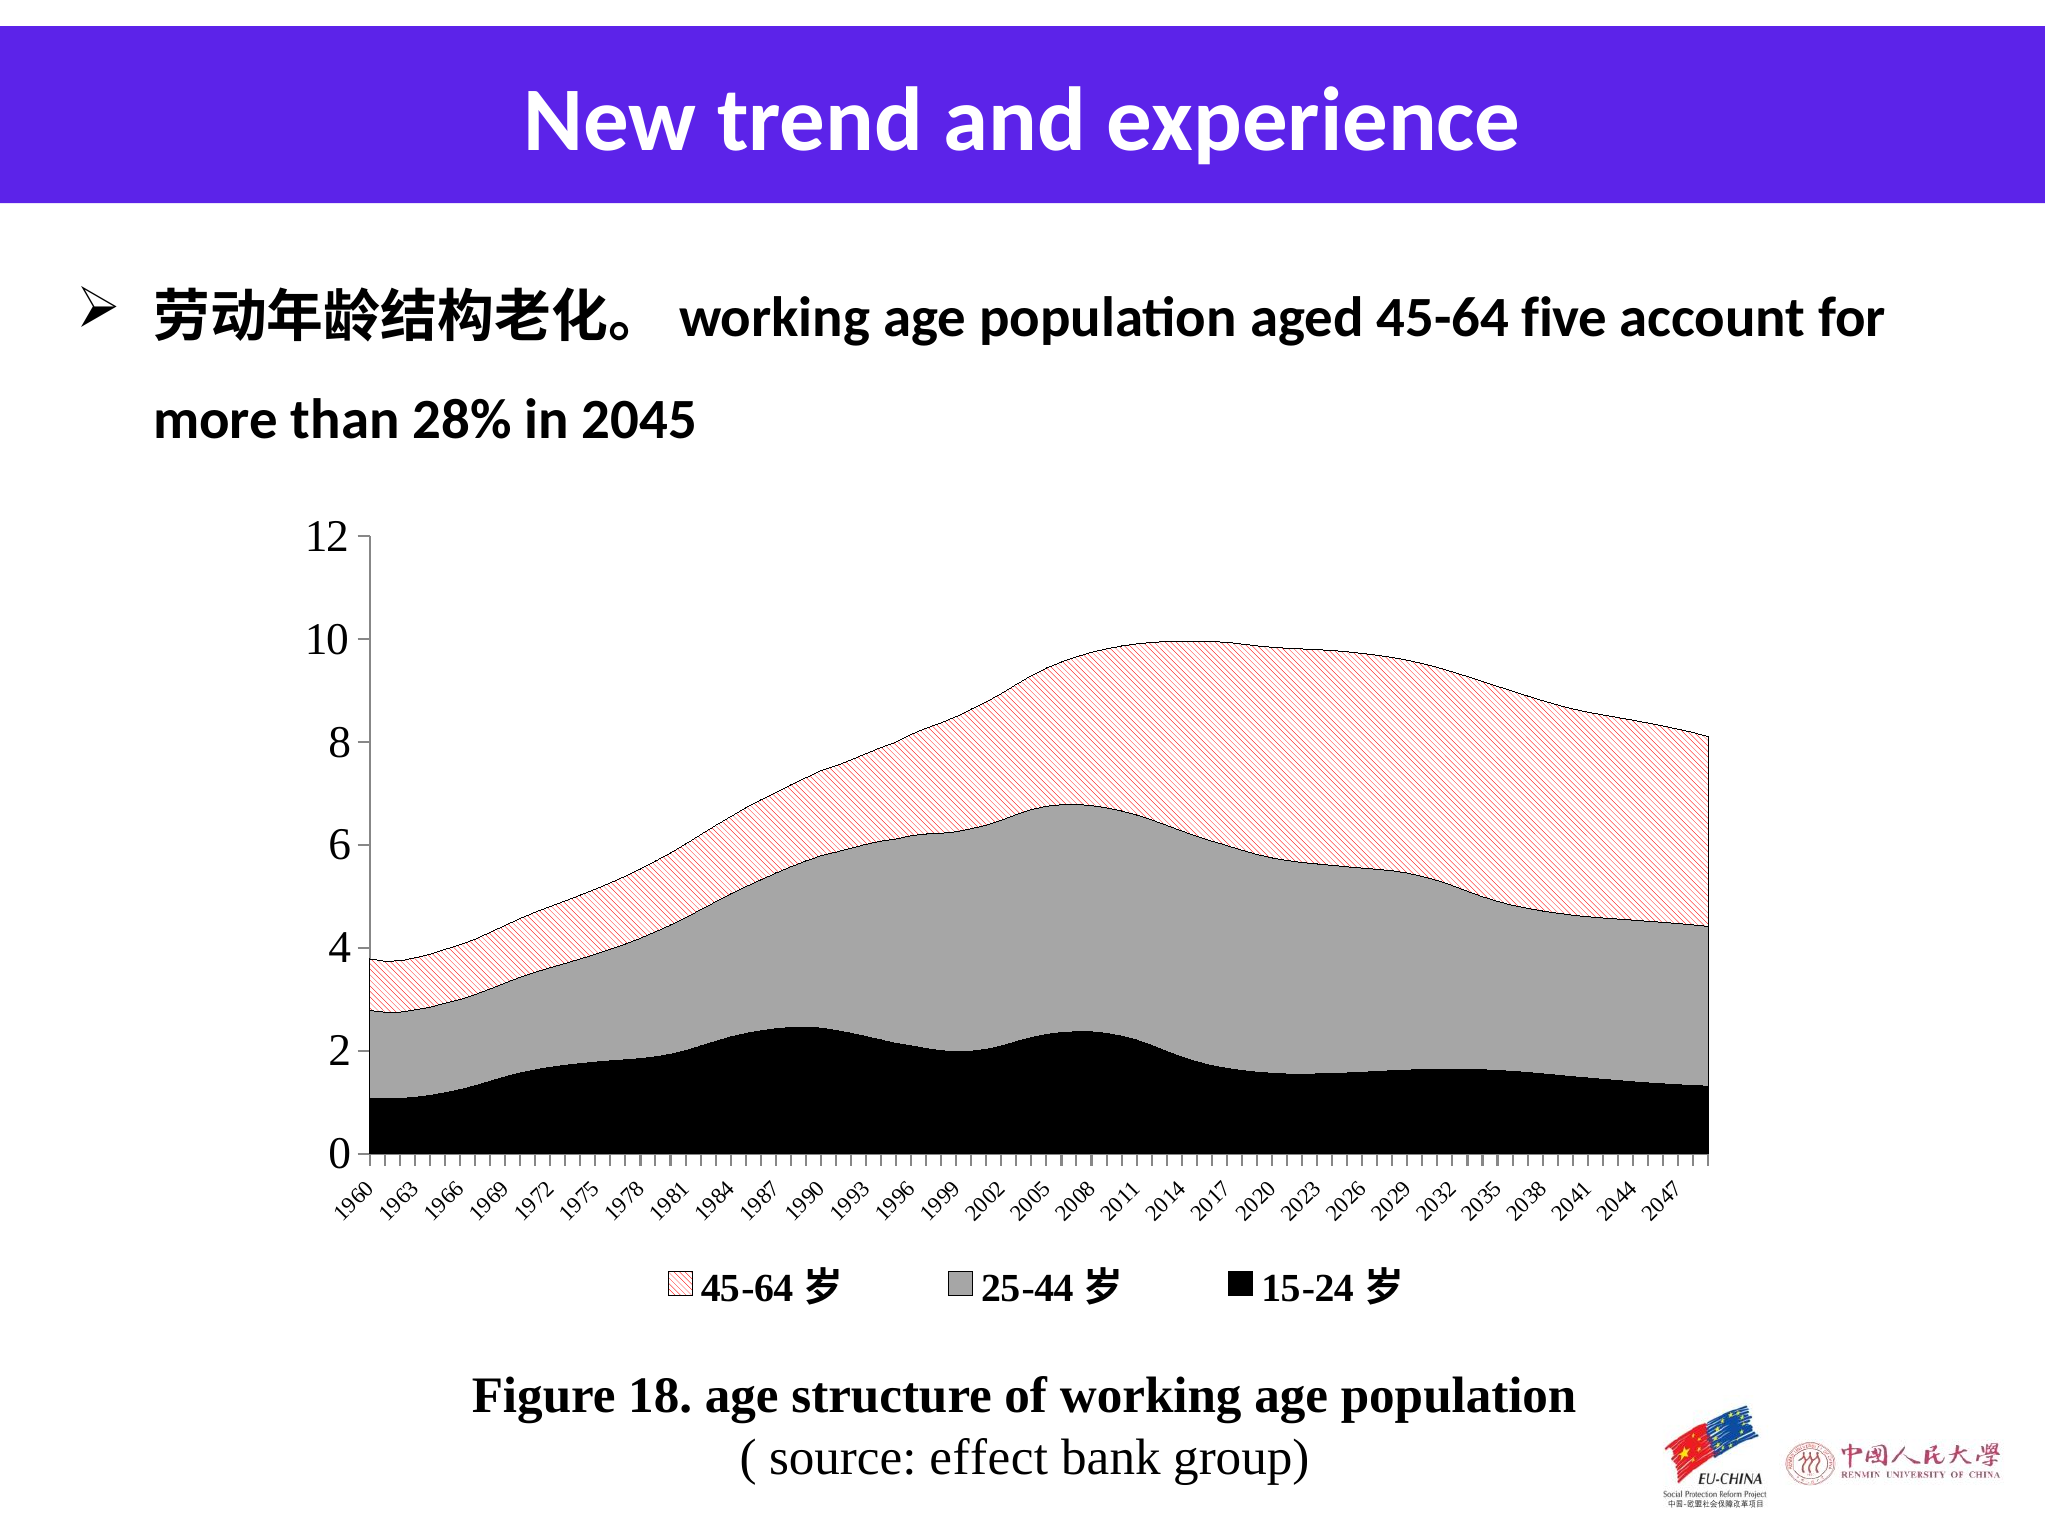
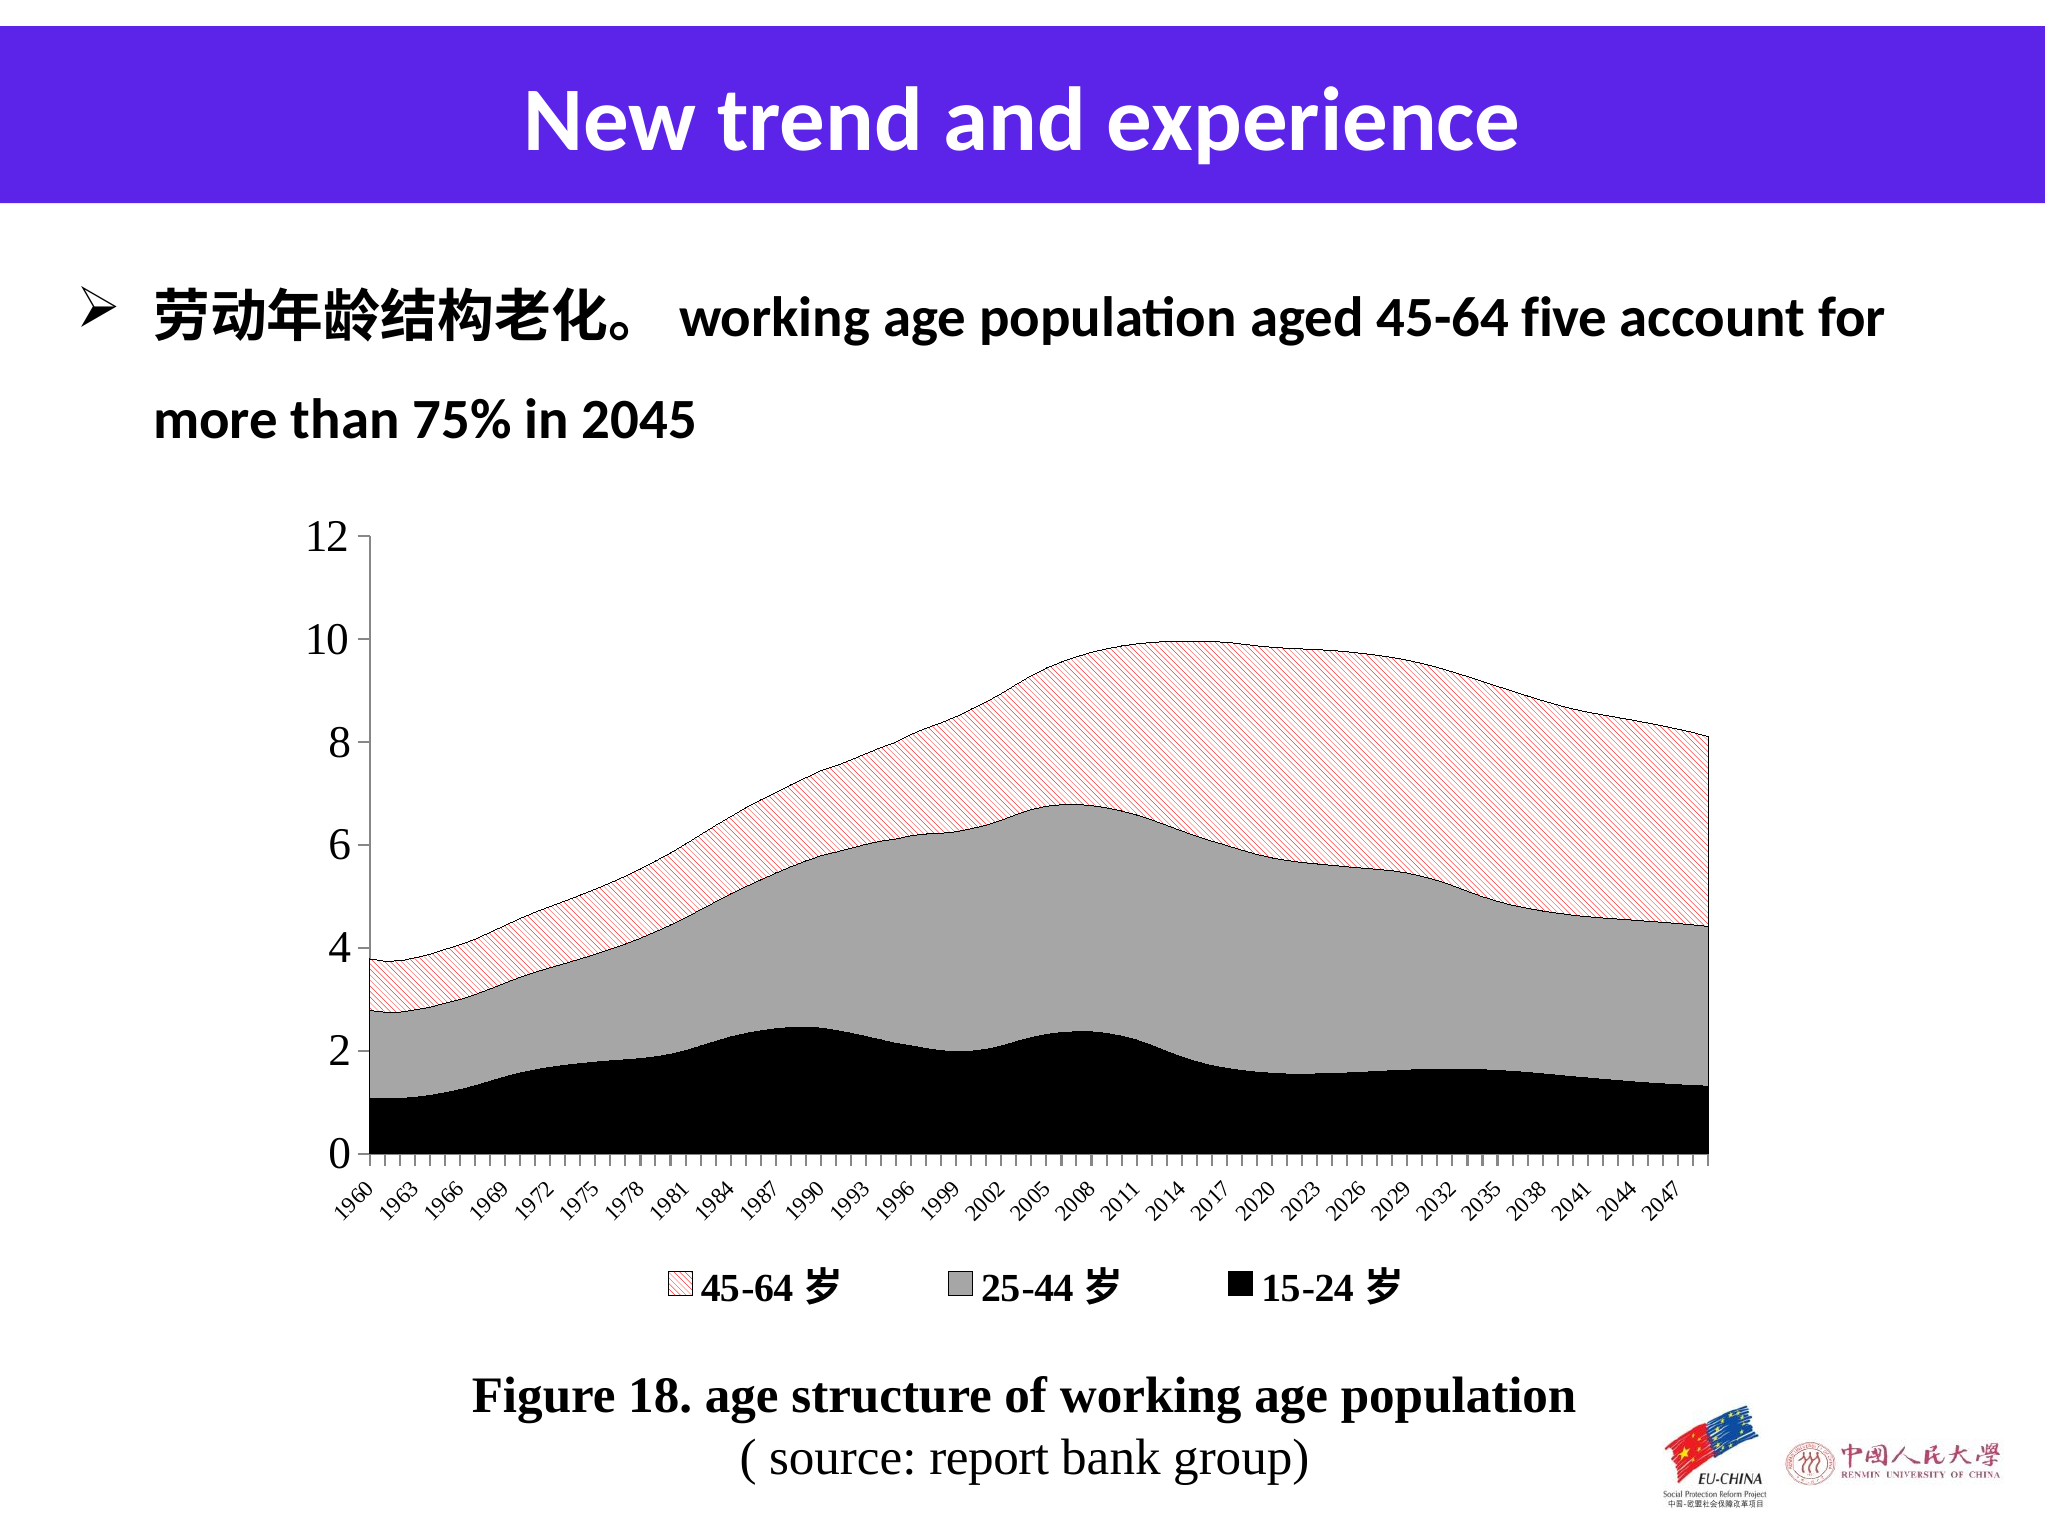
28%: 28% -> 75% (462, 420)
effect: effect -> report (989, 1457)
